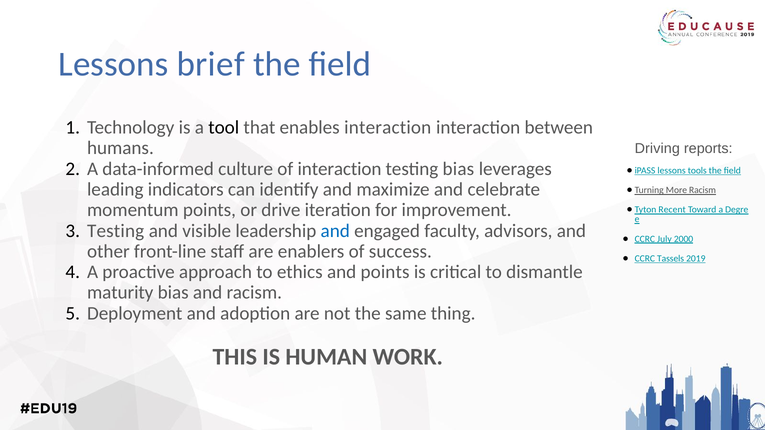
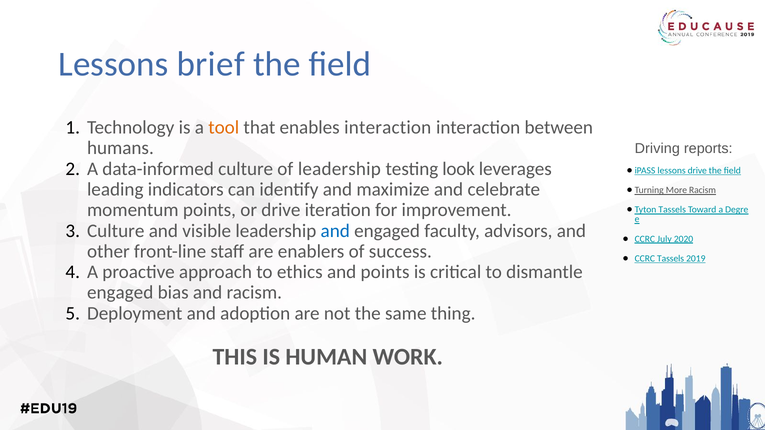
tool colour: black -> orange (224, 128)
of interaction: interaction -> leadership (339, 169)
testing bias: bias -> look (459, 169)
lessons tools: tools -> drive (697, 171)
Recent: Recent -> Tassels (672, 210)
Testing: Testing -> Culture (116, 231)
2000: 2000 -> 2020 (684, 239)
maturity: maturity -> engaged (120, 293)
